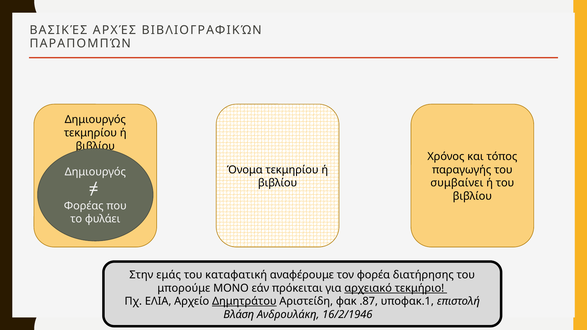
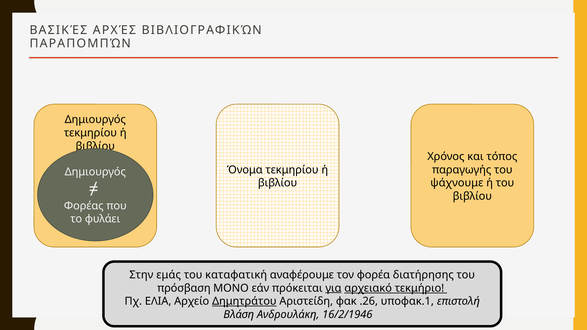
συμβαίνει: συμβαίνει -> ψάχνουμε (457, 183)
μπορούμε: μπορούμε -> πρόσβαση (184, 288)
για underline: none -> present (333, 288)
.87: .87 -> .26 (369, 301)
